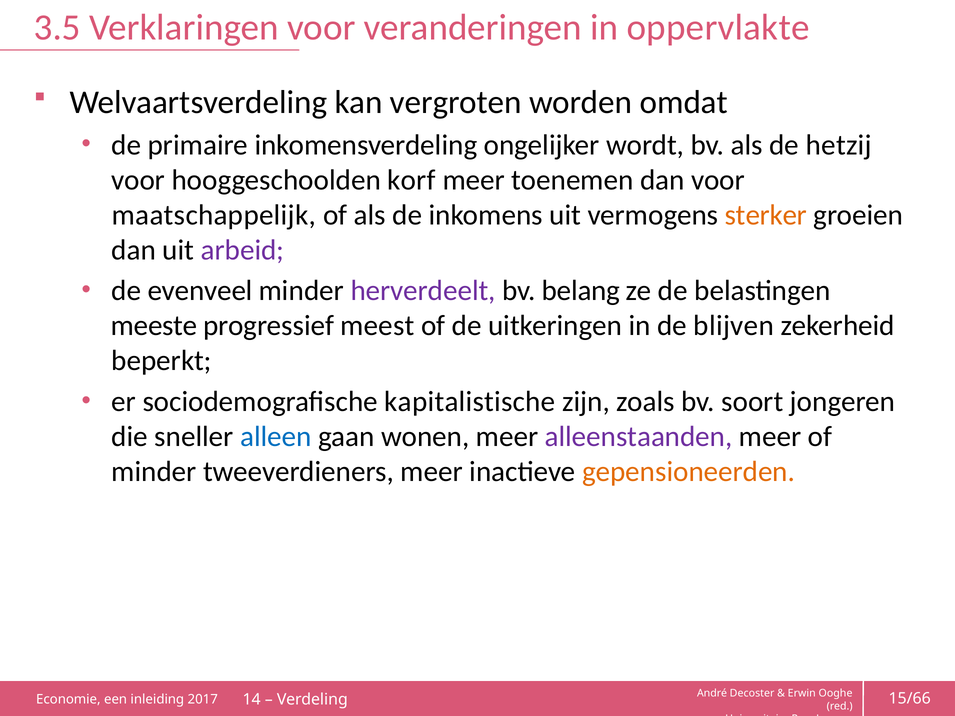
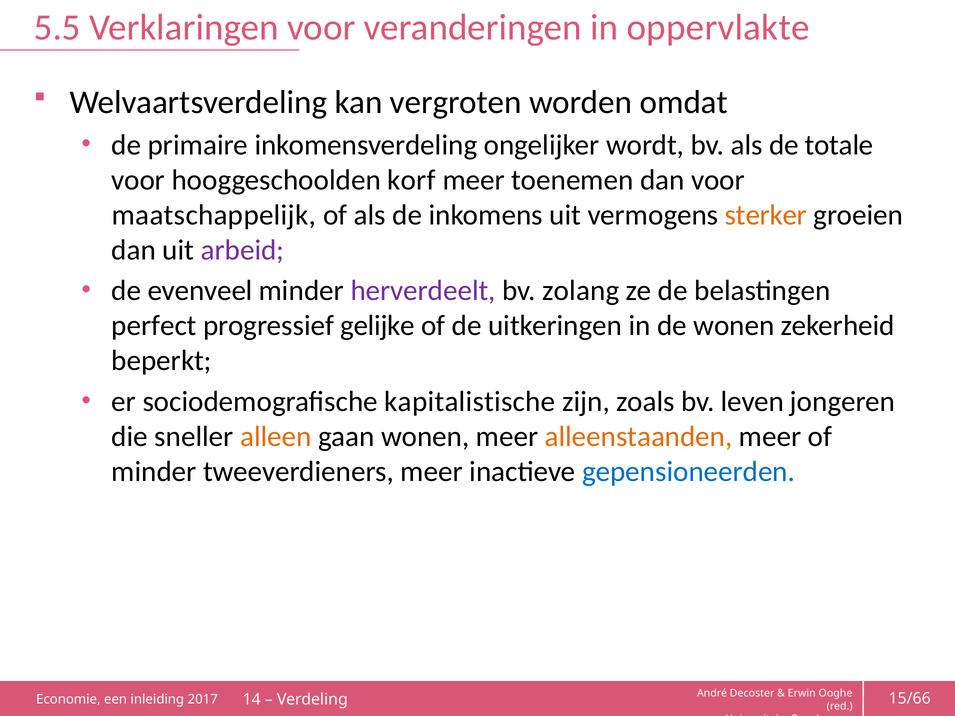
3.5: 3.5 -> 5.5 (57, 27)
hetzij: hetzij -> totale (839, 145)
belang: belang -> zolang (581, 291)
meeste: meeste -> perfect (154, 326)
meest: meest -> gelijke (378, 326)
de blijven: blijven -> wonen (734, 326)
soort: soort -> leven (752, 402)
alleen colour: blue -> orange (276, 437)
alleenstaanden colour: purple -> orange (639, 437)
gepensioneerden colour: orange -> blue (689, 472)
